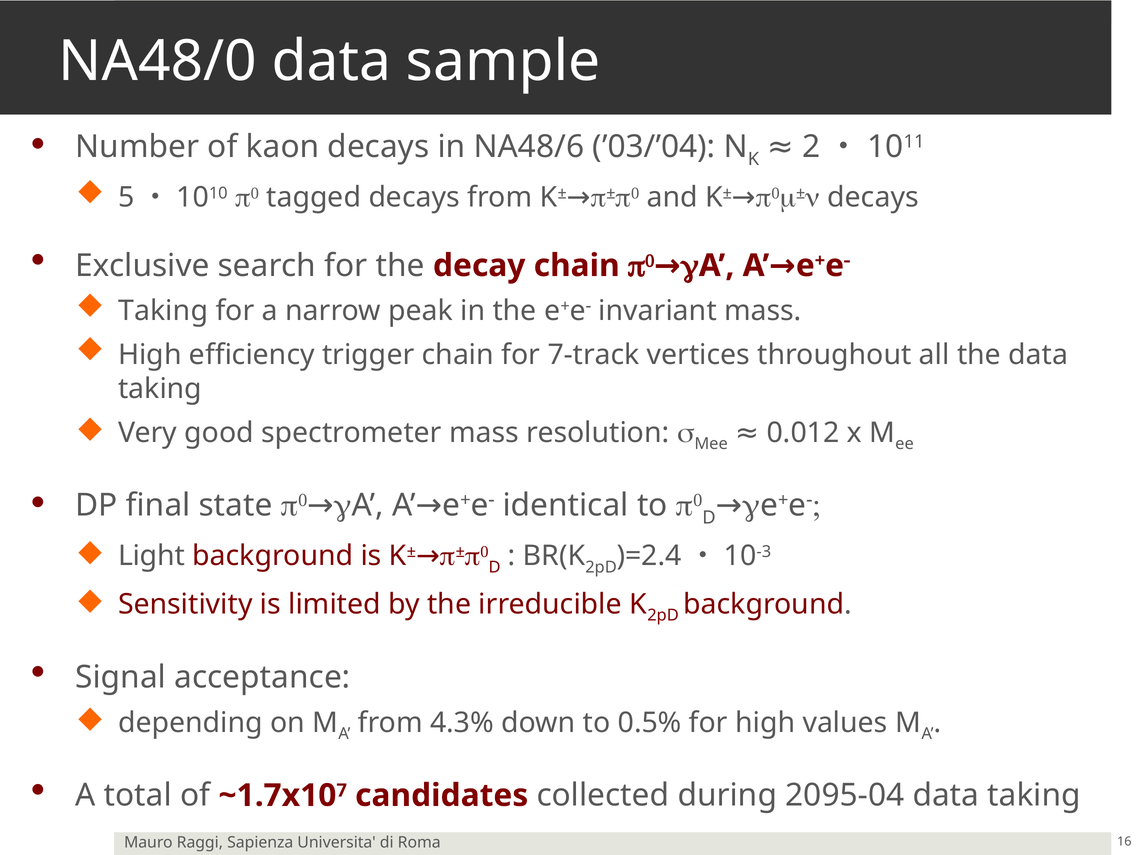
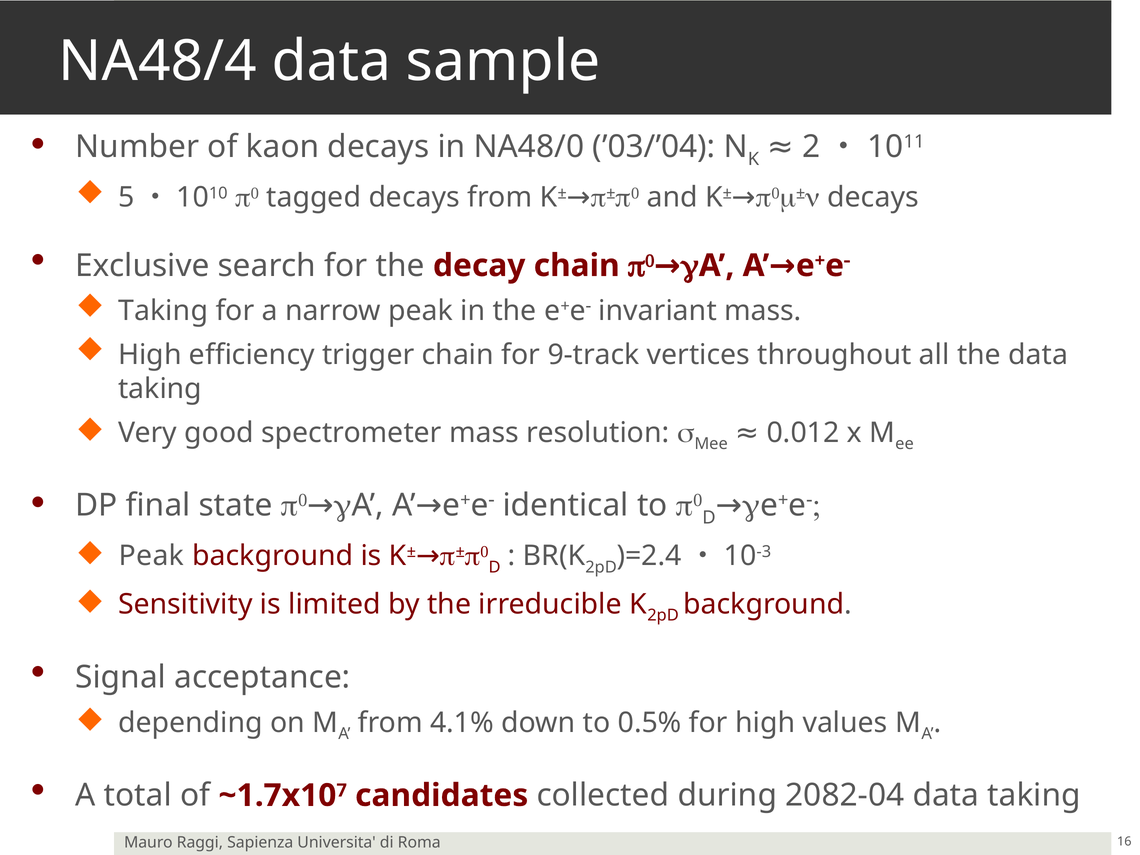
NA48/0: NA48/0 -> NA48/4 (158, 62)
NA48/6: NA48/6 -> NA48/0 (529, 147)
7-track: 7-track -> 9-track (593, 355)
Light: Light -> Peak (151, 556)
4.3%: 4.3% -> 4.1% (462, 723)
2095-04: 2095-04 -> 2082-04 (845, 795)
